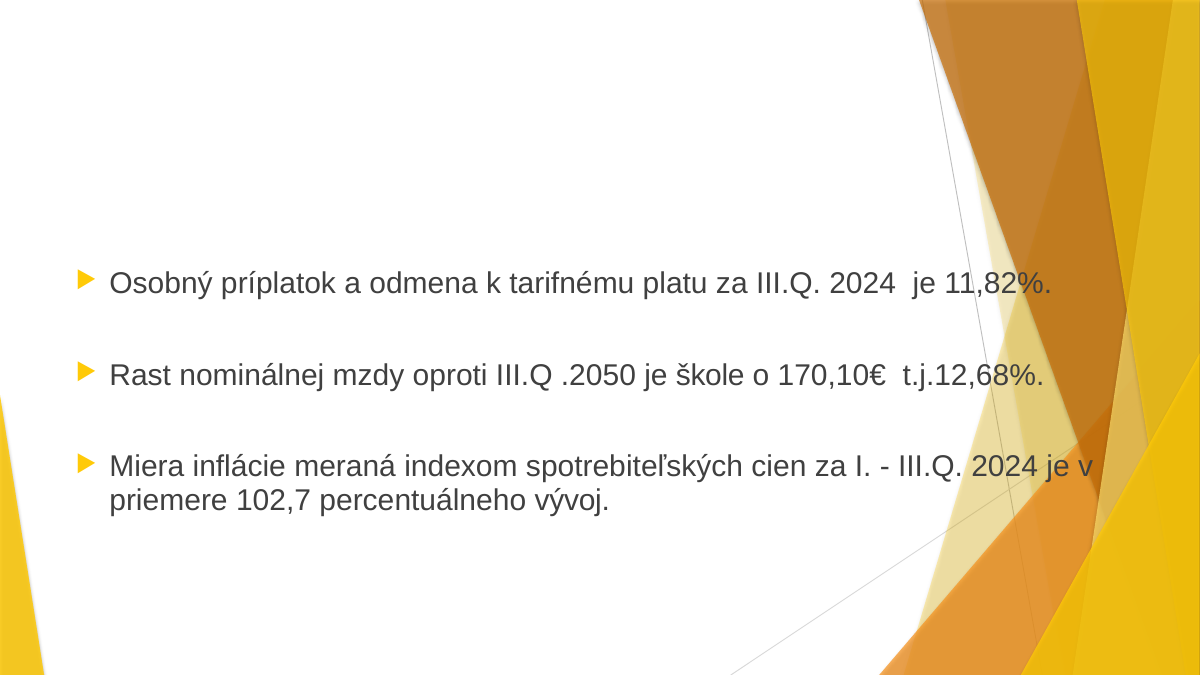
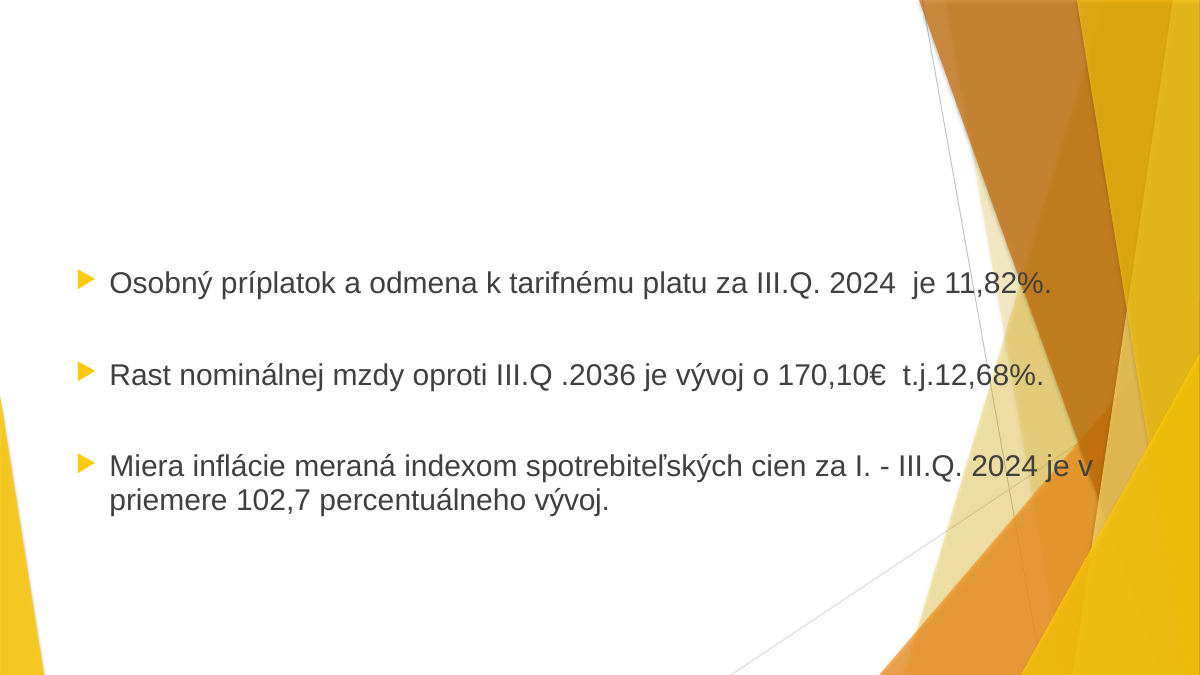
.2050: .2050 -> .2036 (598, 375)
je škole: škole -> vývoj (710, 375)
